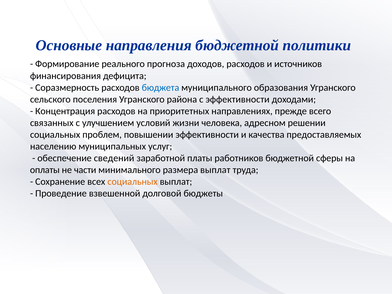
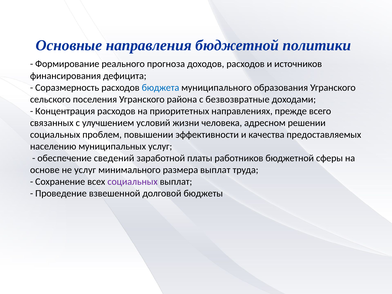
с эффективности: эффективности -> безвозвратные (238, 99)
оплаты: оплаты -> основе (45, 170)
не части: части -> услуг (85, 170)
социальных colour: orange -> purple (133, 182)
